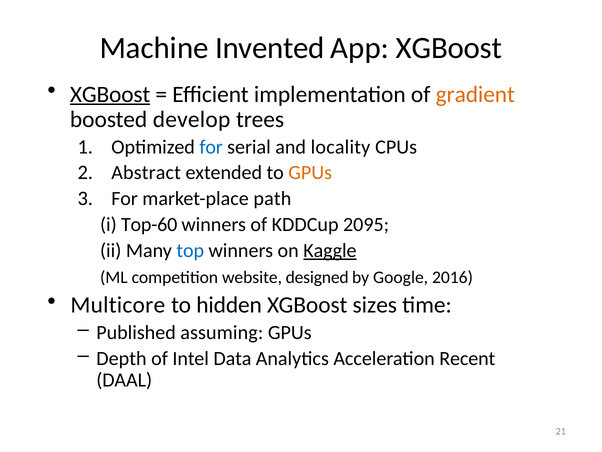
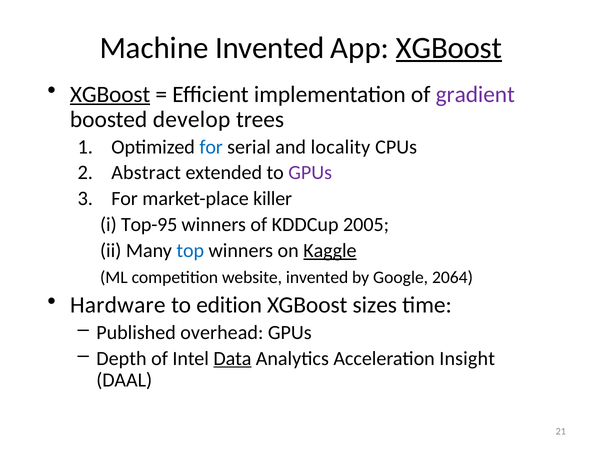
XGBoost underline: none -> present (449, 48)
gradient colour: orange -> purple (475, 94)
GPUs colour: orange -> purple (310, 173)
path: path -> killer (273, 199)
Top-60: Top-60 -> Top-95 (149, 224)
2095: 2095 -> 2005 (366, 224)
website designed: designed -> invented (317, 277)
2016: 2016 -> 2064 (453, 277)
Multicore: Multicore -> Hardware (118, 305)
hidden: hidden -> edition (229, 305)
assuming: assuming -> overhead (222, 332)
Data underline: none -> present (232, 358)
Recent: Recent -> Insight (467, 358)
